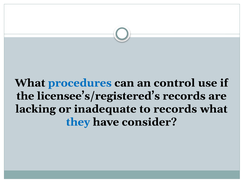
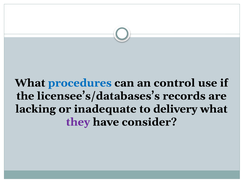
licensee’s/registered’s: licensee’s/registered’s -> licensee’s/databases’s (98, 96)
to records: records -> delivery (175, 109)
they colour: blue -> purple (78, 122)
